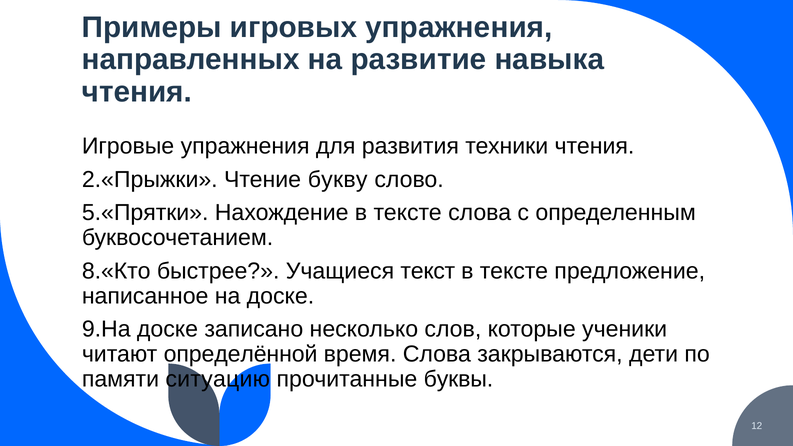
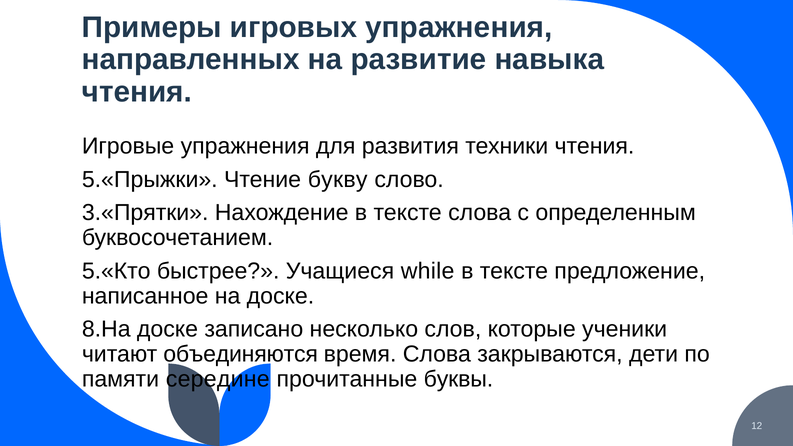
2.«Прыжки: 2.«Прыжки -> 5.«Прыжки (150, 180)
5.«Прятки: 5.«Прятки -> 3.«Прятки (145, 213)
8.«Кто: 8.«Кто -> 5.«Кто (116, 271)
текст: текст -> while (428, 271)
9.На: 9.На -> 8.На (106, 329)
определённой: определённой -> объединяются (241, 354)
ситуацию: ситуацию -> середине (218, 379)
